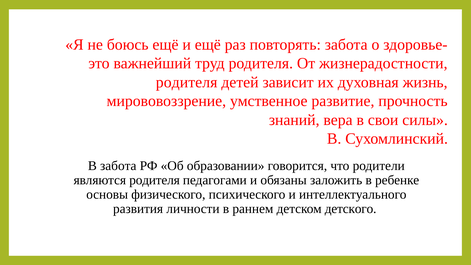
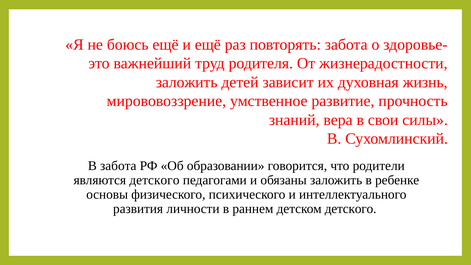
родителя: родителя -> заложить (187, 82)
являются родителя: родителя -> детского (154, 180)
